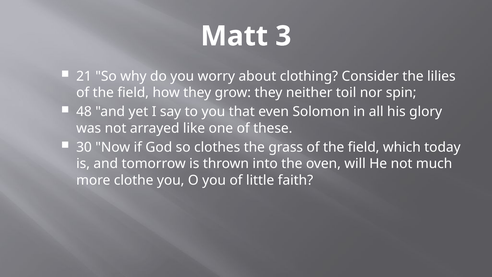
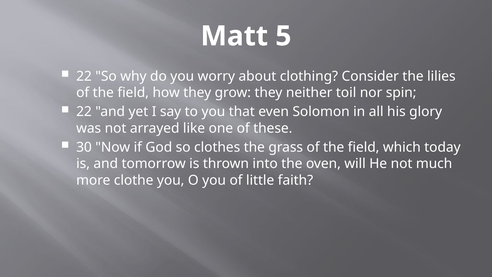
3: 3 -> 5 (283, 36)
21: 21 -> 22 (84, 76)
48: 48 -> 22 (84, 112)
